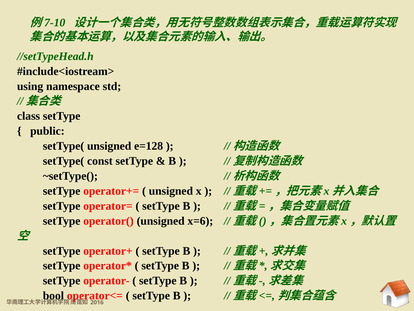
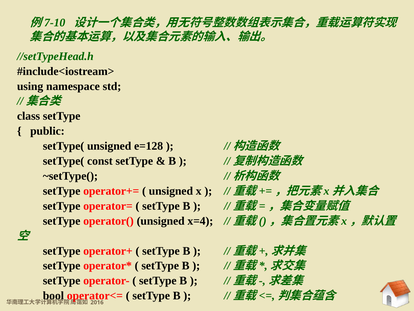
x=6: x=6 -> x=4 (200, 221)
